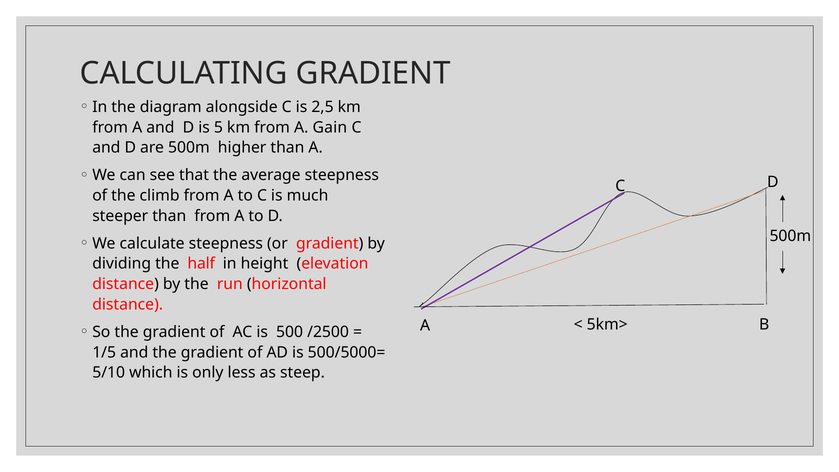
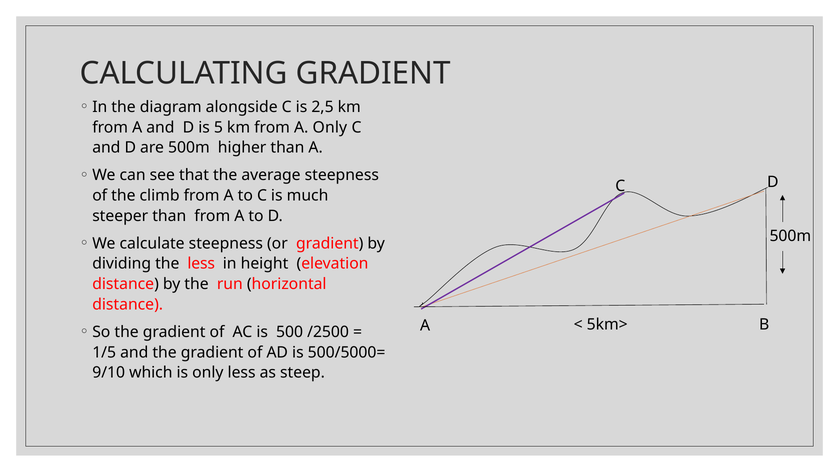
A Gain: Gain -> Only (330, 127)
the half: half -> less (201, 264)
5/10: 5/10 -> 9/10 (109, 373)
